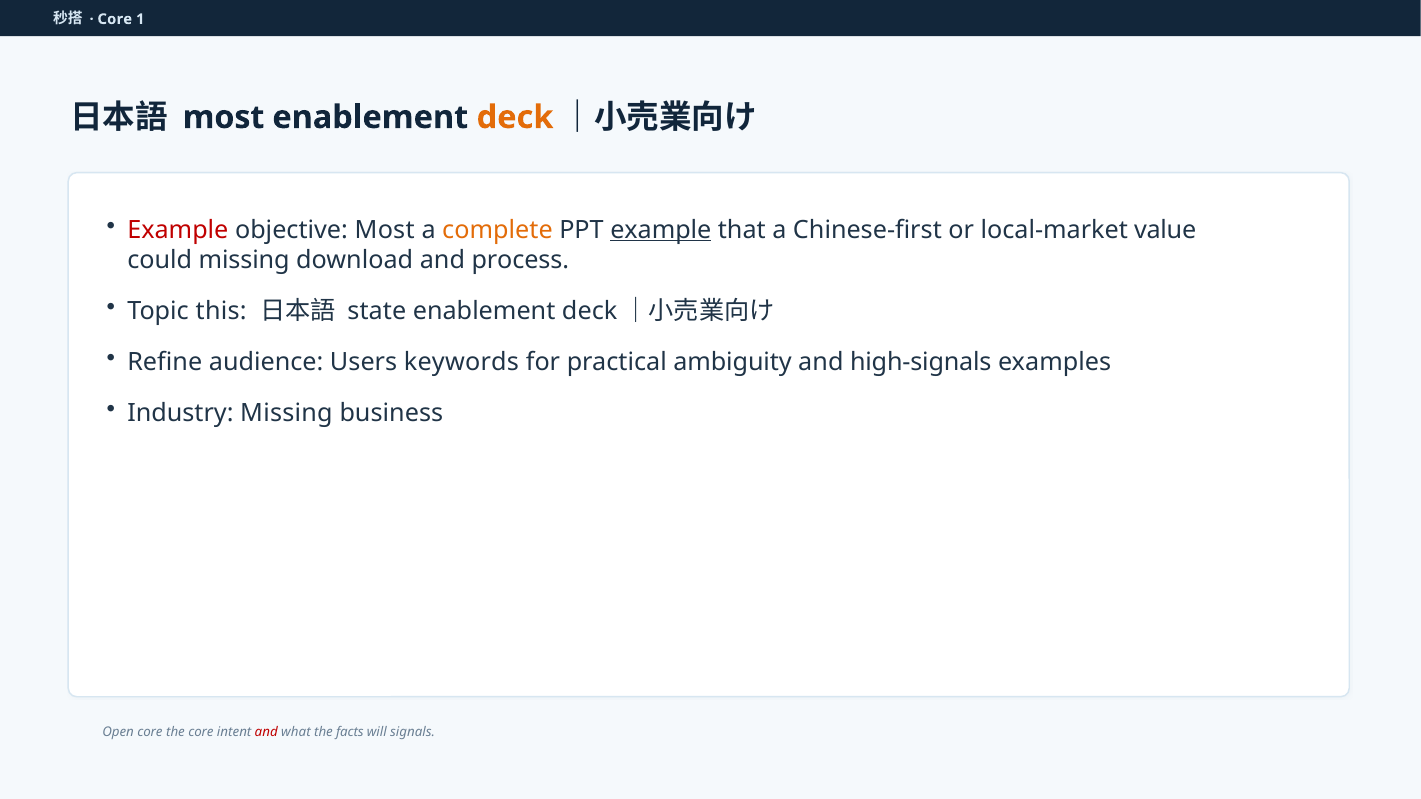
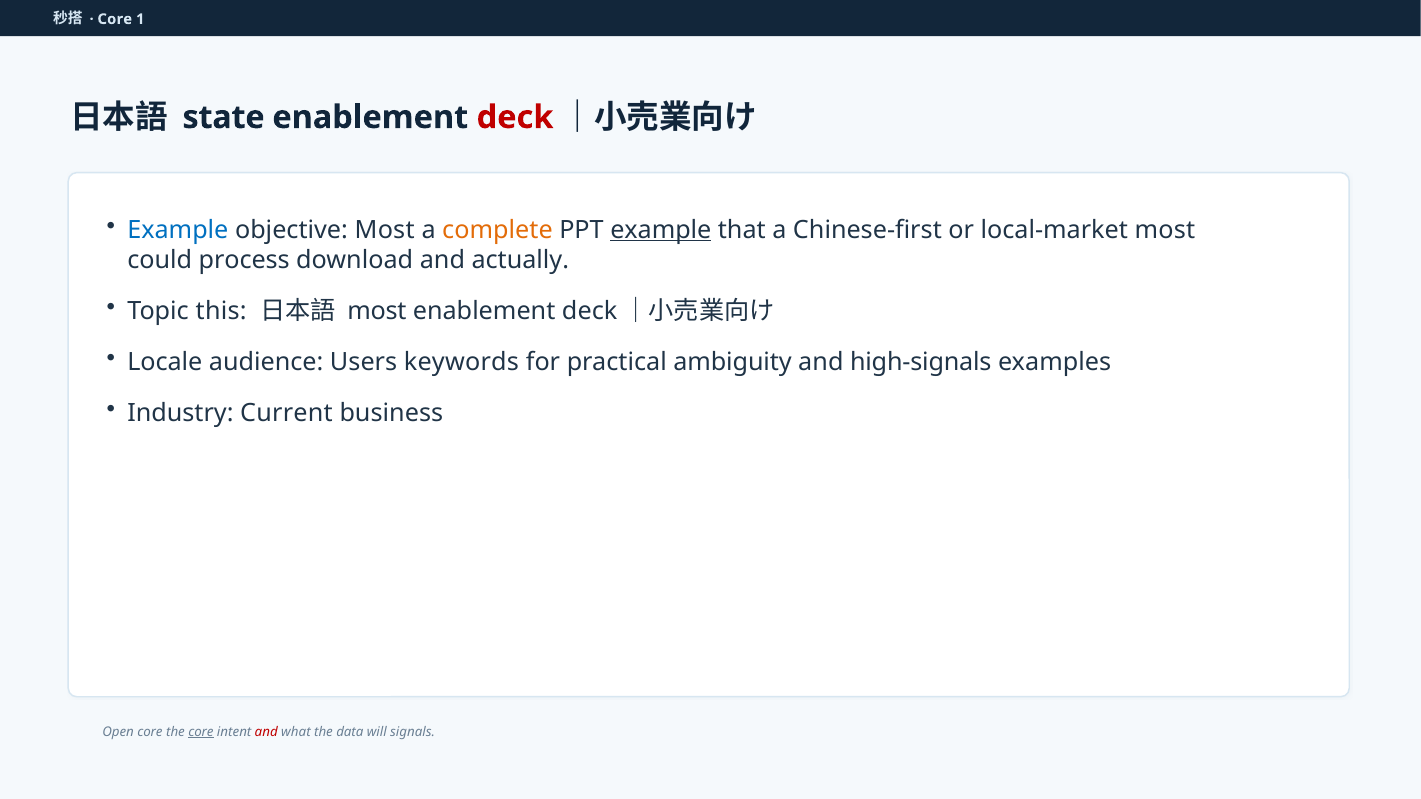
most: most -> state (224, 117)
deck colour: orange -> red (515, 117)
Example colour: red -> blue (178, 230)
local-market value: value -> most (1165, 230)
could missing: missing -> process (244, 260)
process: process -> actually (520, 260)
state: state -> most (377, 311)
Refine: Refine -> Locale (165, 362)
Industry Missing: Missing -> Current (286, 413)
core underline: none -> present (201, 732)
facts: facts -> data (350, 732)
